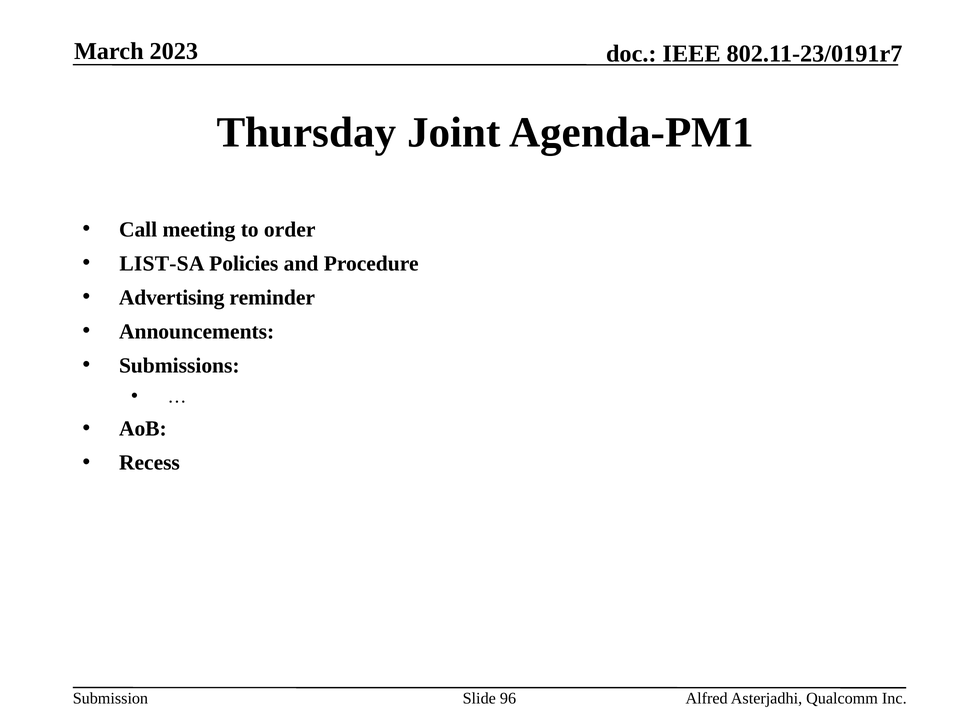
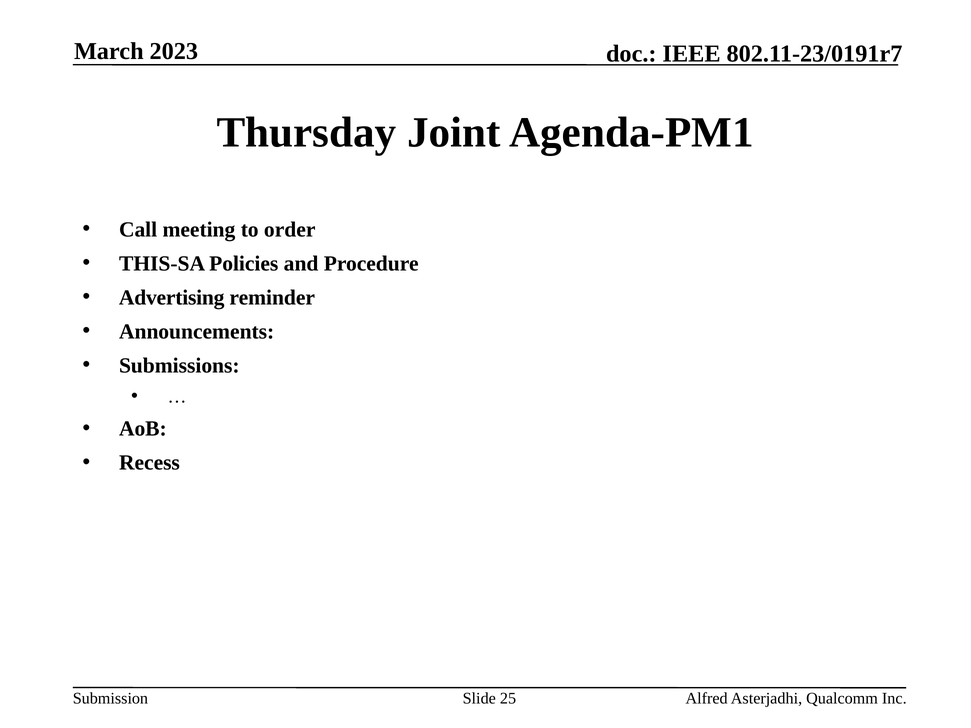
LIST-SA: LIST-SA -> THIS-SA (162, 264)
96: 96 -> 25 (508, 698)
